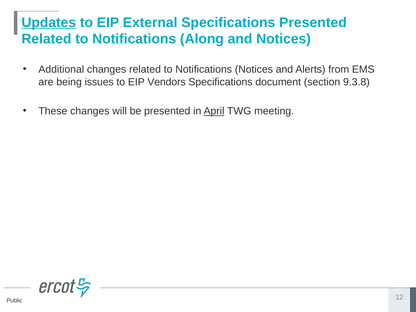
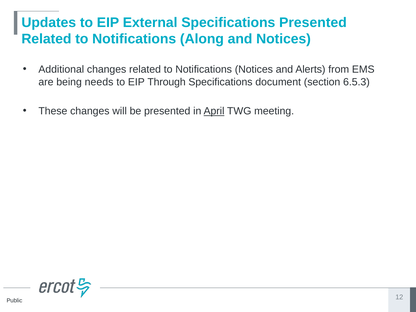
Updates underline: present -> none (49, 22)
issues: issues -> needs (99, 82)
Vendors: Vendors -> Through (167, 82)
9.3.8: 9.3.8 -> 6.5.3 (356, 82)
